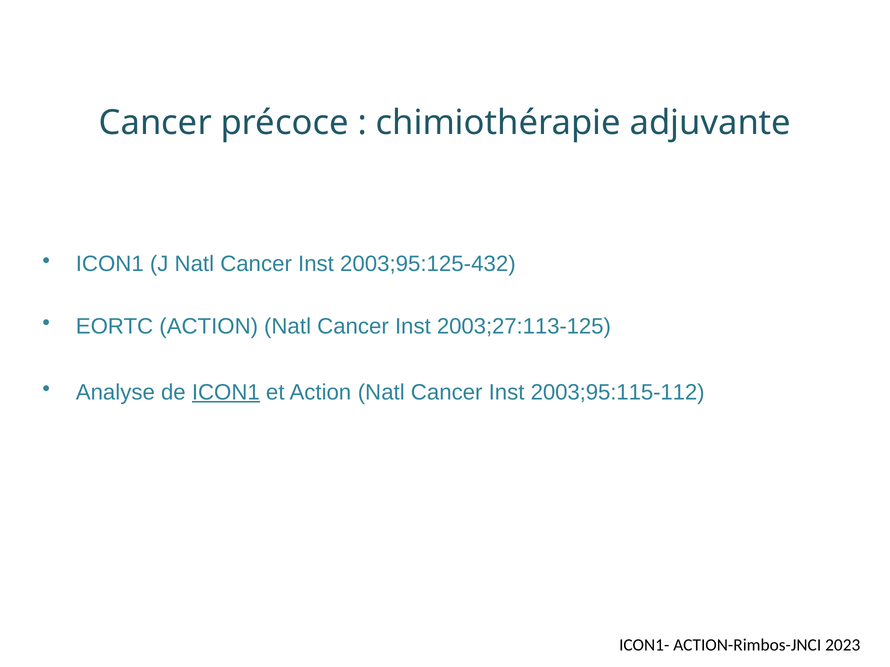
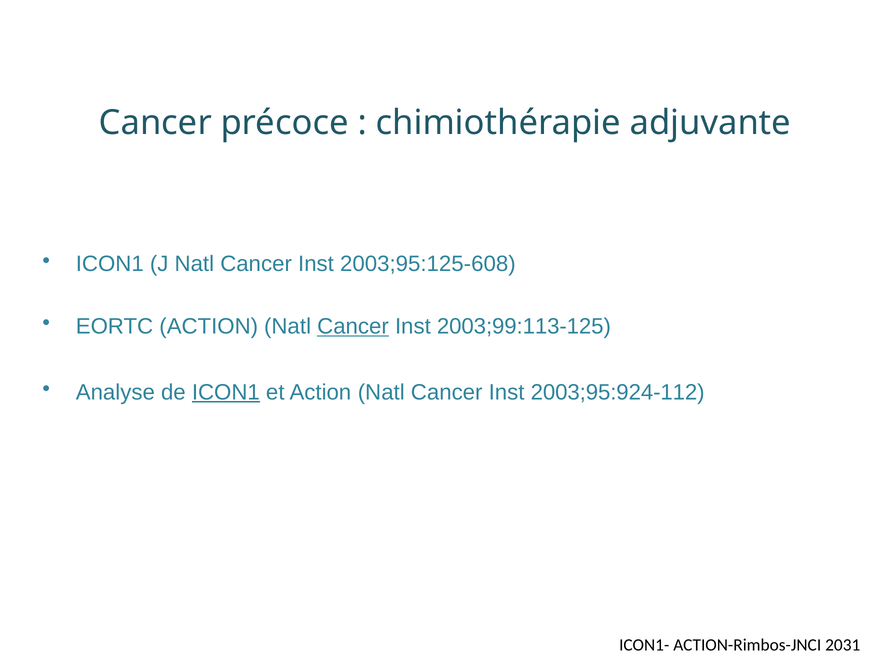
2003;95:125-432: 2003;95:125-432 -> 2003;95:125-608 (428, 264)
Cancer underline: none -> present (353, 327)
2003;27:113-125: 2003;27:113-125 -> 2003;99:113-125 (524, 327)
2003;95:115-112: 2003;95:115-112 -> 2003;95:924-112 (618, 393)
2023: 2023 -> 2031 (843, 645)
